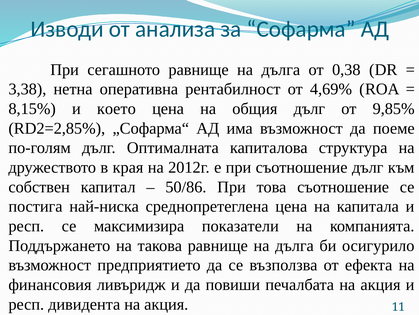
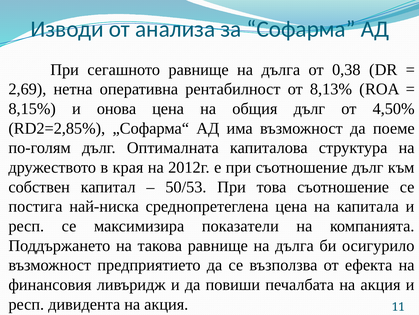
3,38: 3,38 -> 2,69 (27, 89)
4,69%: 4,69% -> 8,13% (331, 89)
което: което -> онова (117, 108)
9,85%: 9,85% -> 4,50% (394, 108)
50/86: 50/86 -> 50/53 (186, 187)
